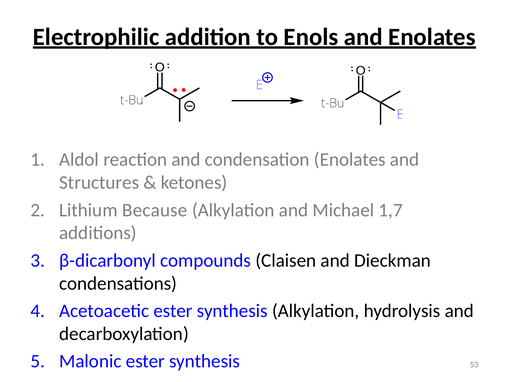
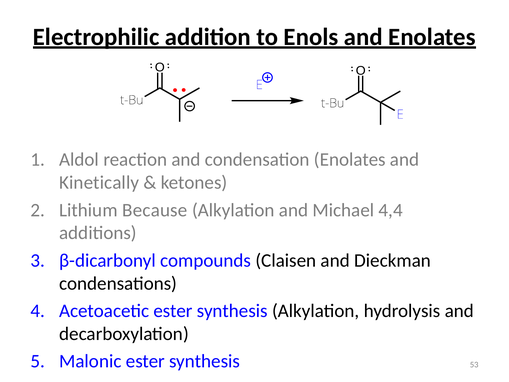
Structures: Structures -> Kinetically (99, 182)
1,7: 1,7 -> 4,4 (391, 210)
